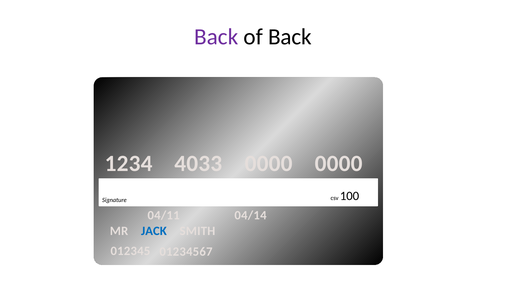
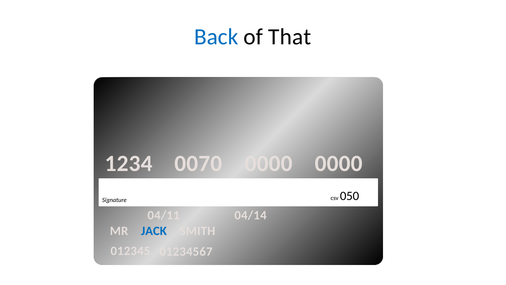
Back colour: purple -> blue (216, 37)
of Back: Back -> That (290, 37)
4033: 4033 -> 0070 (198, 163)
100: 100 -> 050 (350, 196)
